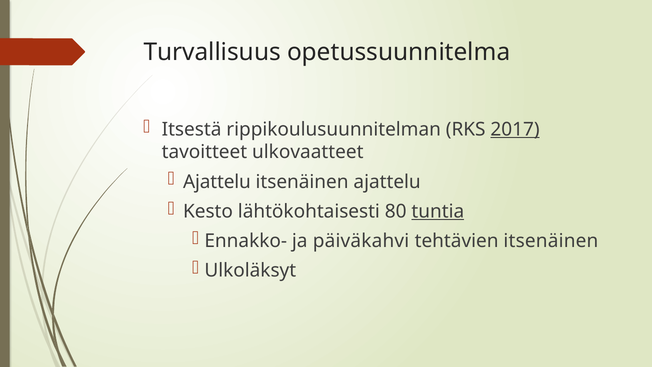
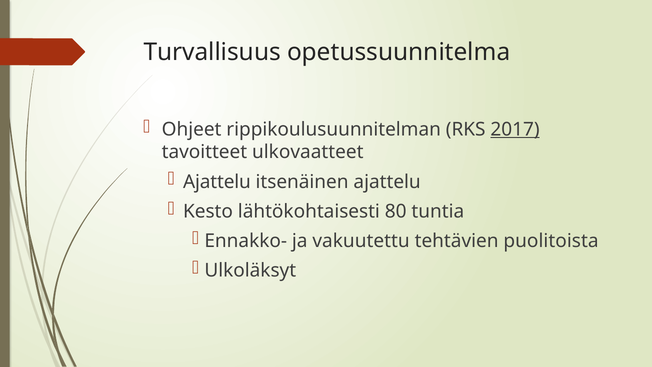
Itsestä: Itsestä -> Ohjeet (192, 129)
tuntia underline: present -> none (438, 211)
päiväkahvi: päiväkahvi -> vakuutettu (361, 241)
tehtävien itsenäinen: itsenäinen -> puolitoista (551, 241)
